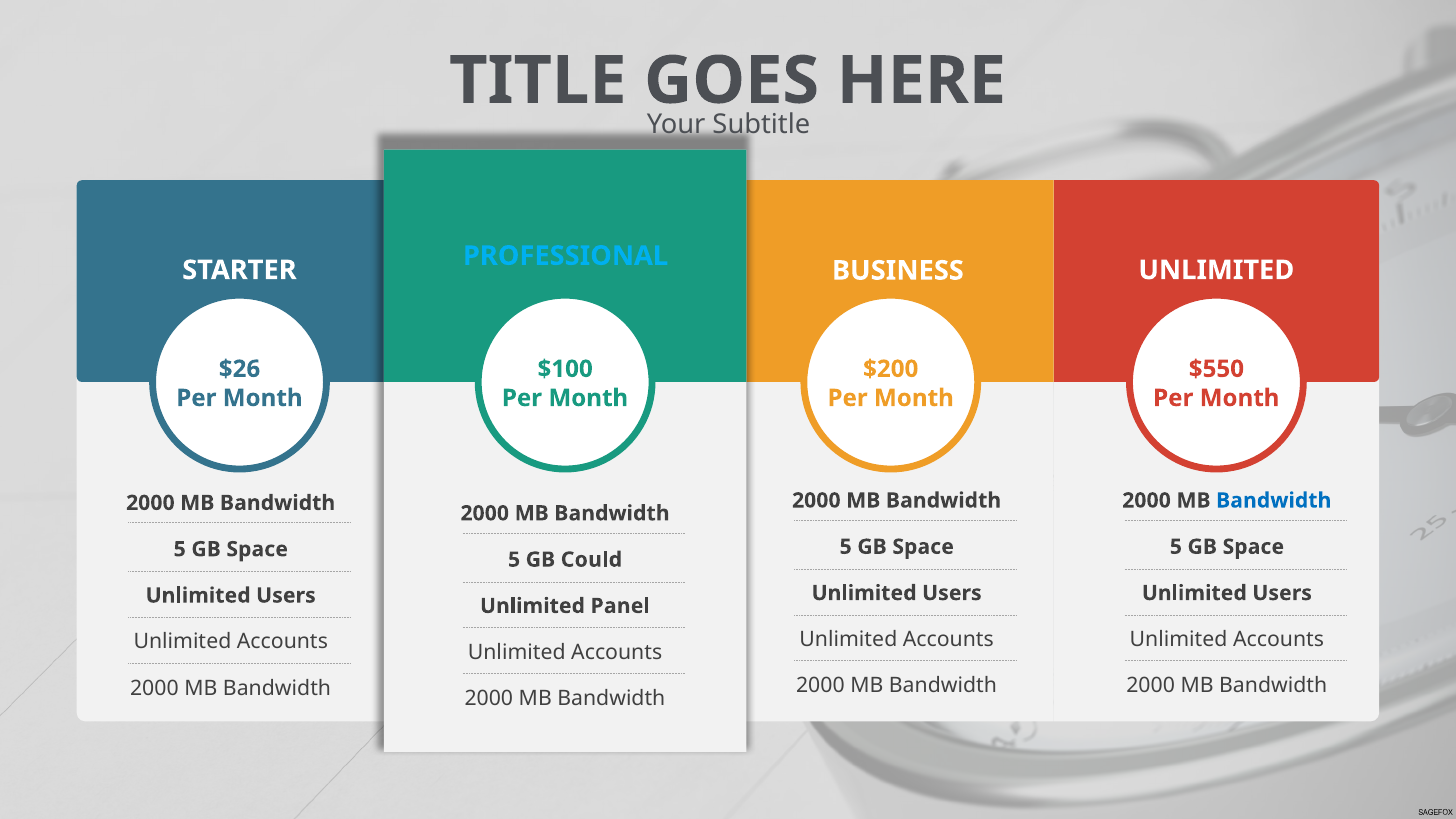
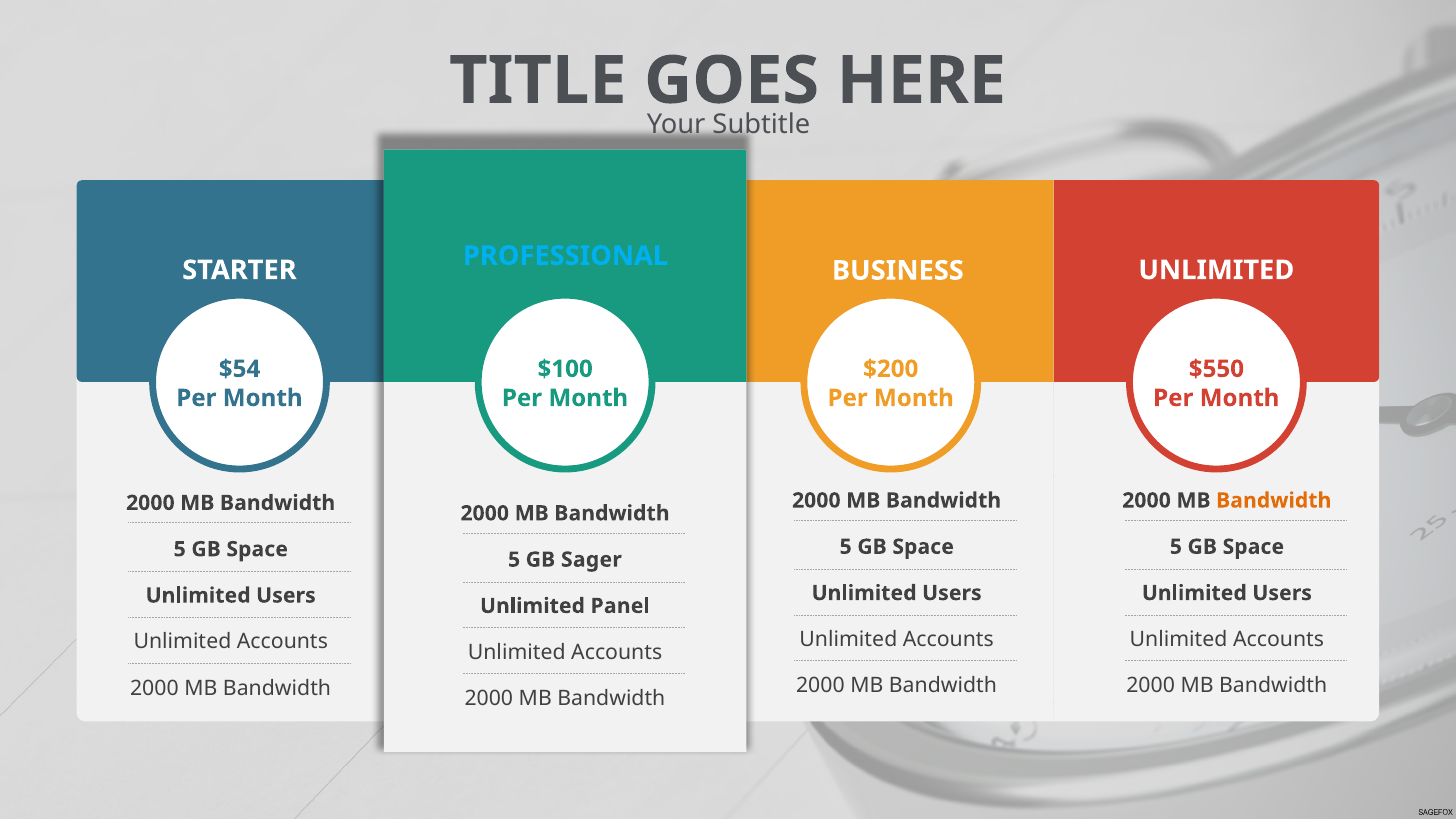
$26: $26 -> $54 (240, 369)
Bandwidth colour: blue -> orange (1274, 501)
Could: Could -> Sager (591, 560)
